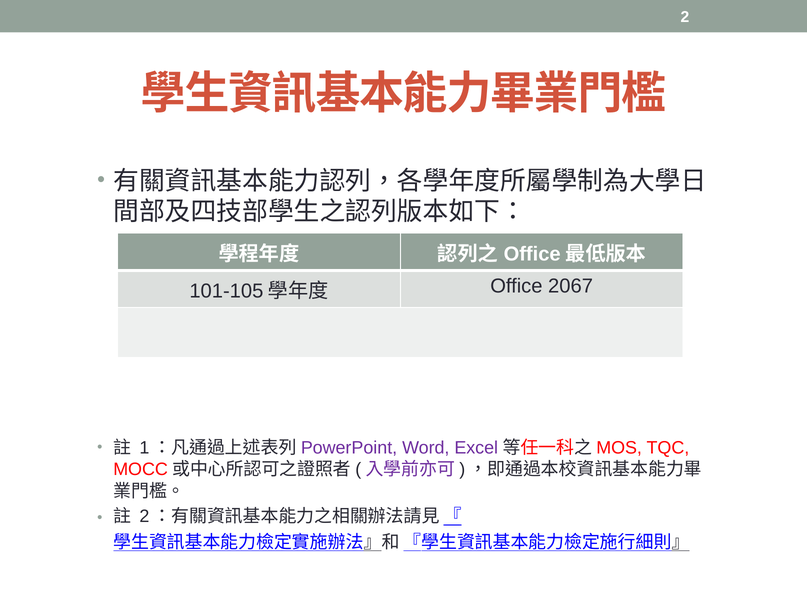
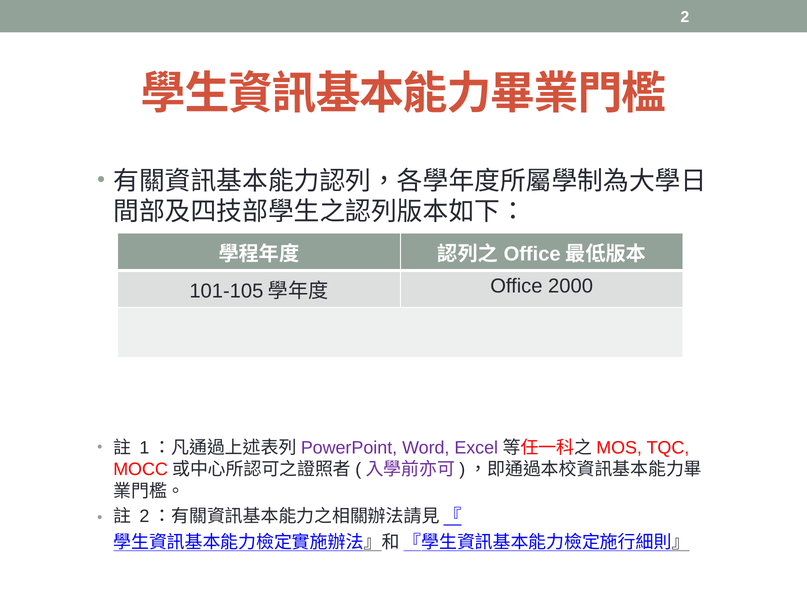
2067: 2067 -> 2000 (571, 286)
